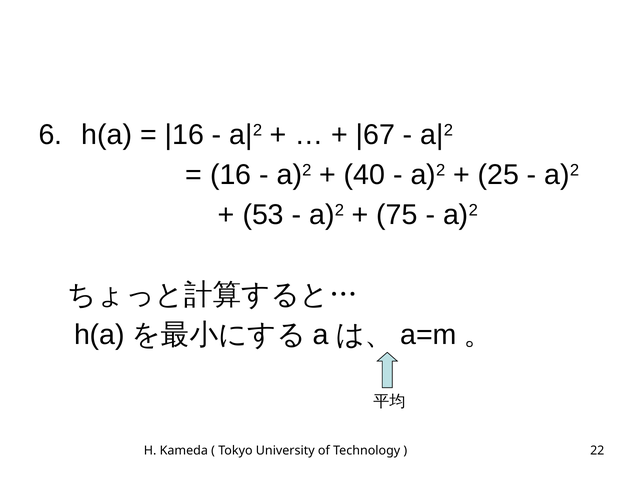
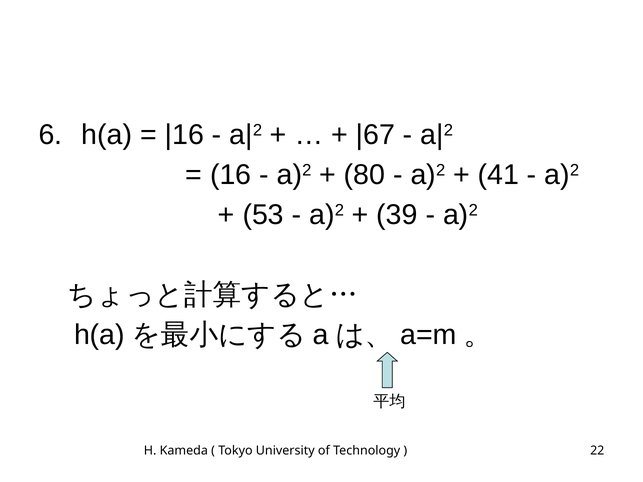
40: 40 -> 80 (364, 175)
25: 25 -> 41 (498, 175)
75: 75 -> 39 (397, 215)
